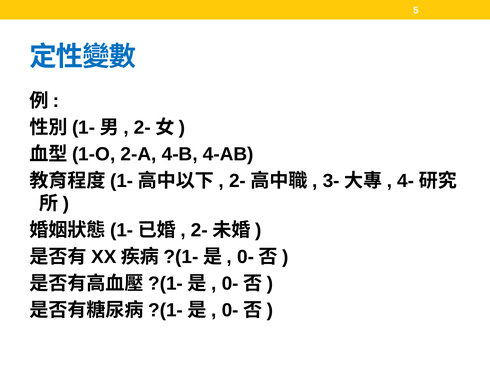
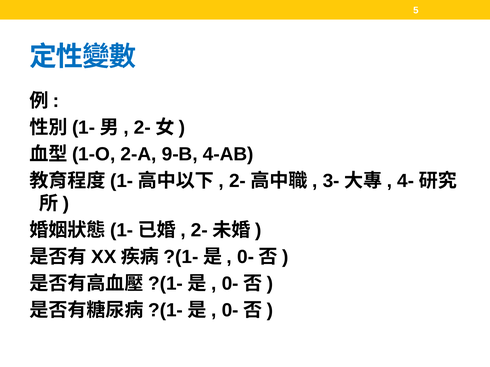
4-B: 4-B -> 9-B (180, 154)
